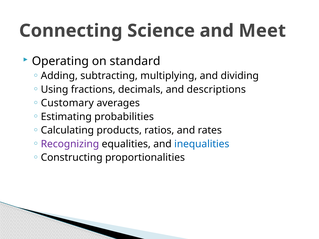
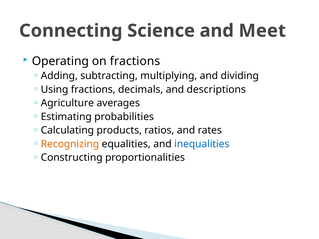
on standard: standard -> fractions (135, 61)
Customary: Customary -> Agriculture (67, 103)
Recognizing colour: purple -> orange (70, 144)
